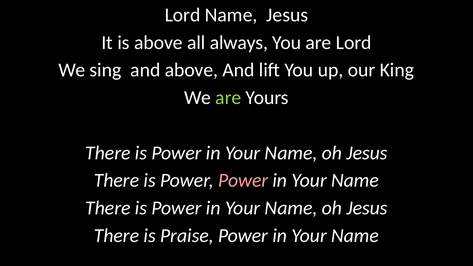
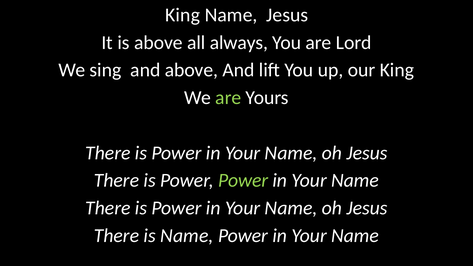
Lord: Lord -> King (182, 15)
Power colour: pink -> light green (243, 180)
is Praise: Praise -> Name (187, 236)
